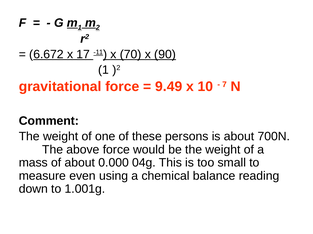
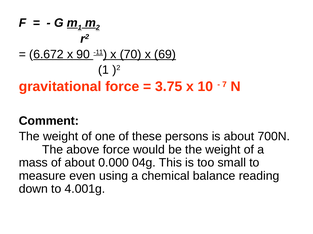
17: 17 -> 90 (83, 54)
90: 90 -> 69 (165, 54)
9.49: 9.49 -> 3.75 (169, 87)
1.001g: 1.001g -> 4.001g (85, 189)
